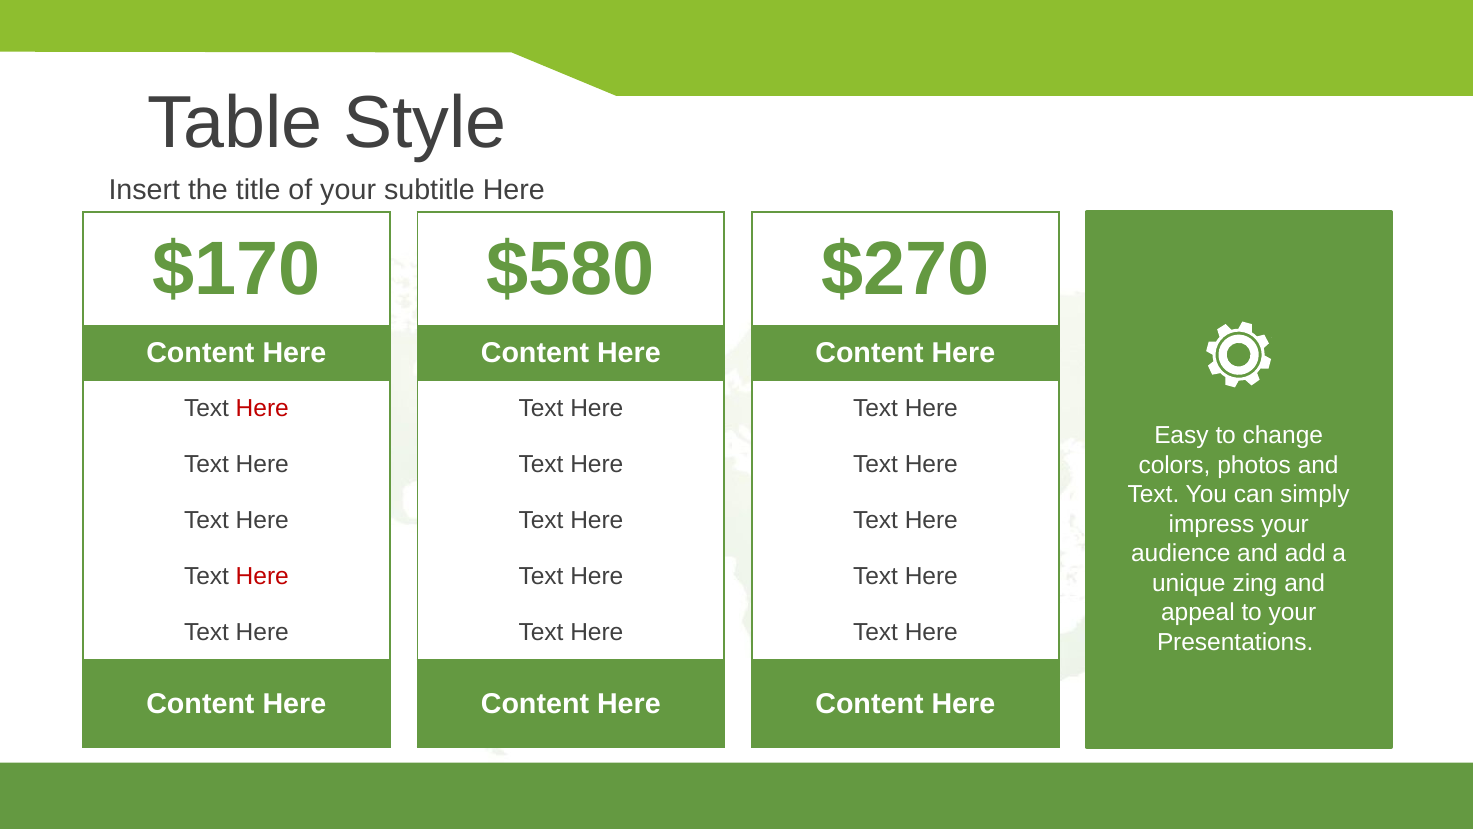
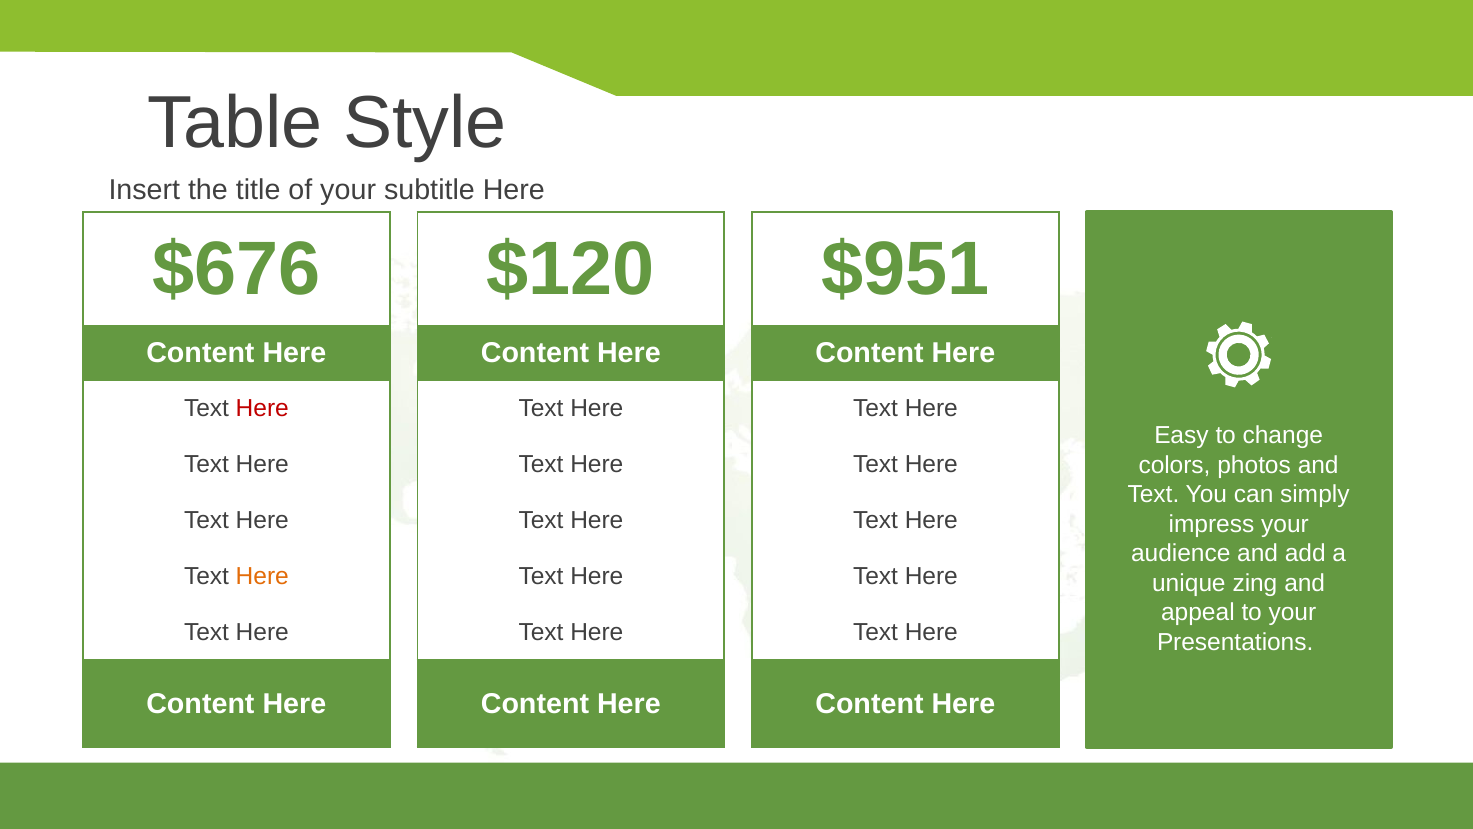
$170: $170 -> $676 (236, 270)
$580: $580 -> $120 (571, 270)
$270: $270 -> $951 (905, 270)
Here colour: red -> orange (262, 576)
